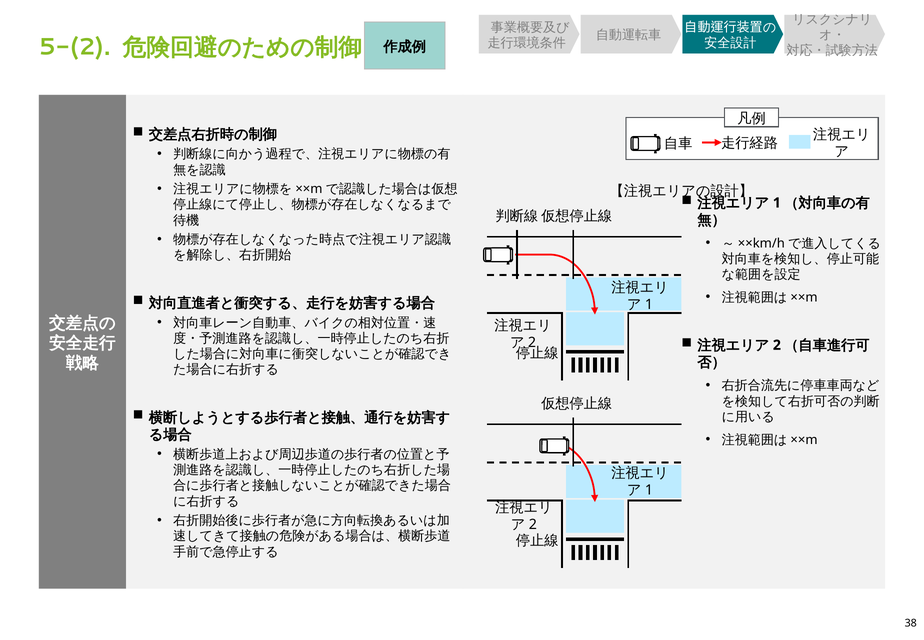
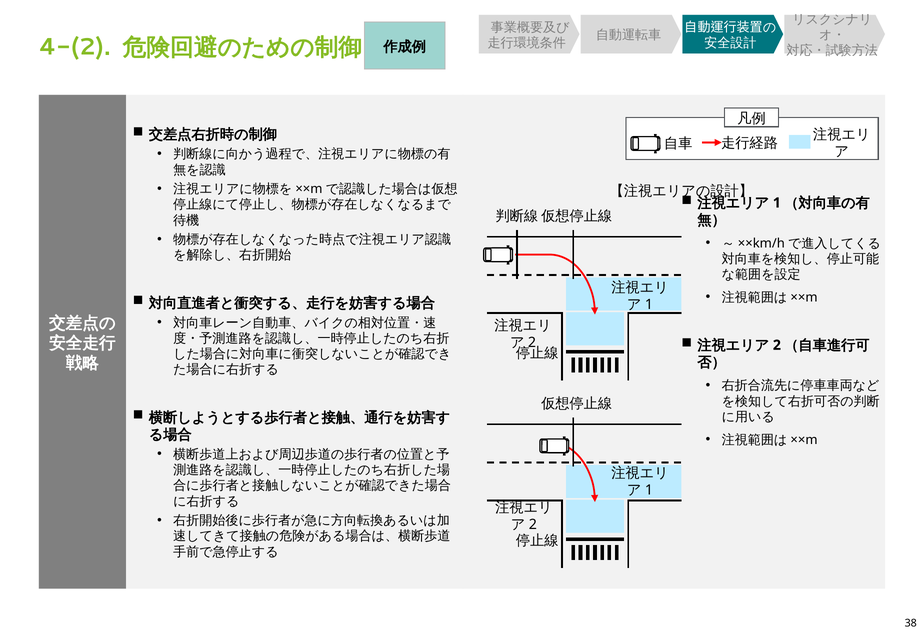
5-(2: 5-(2 -> 4-(2 (75, 47)
